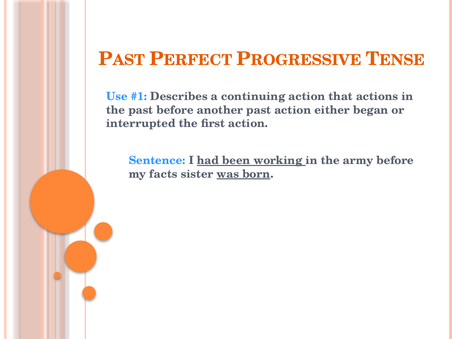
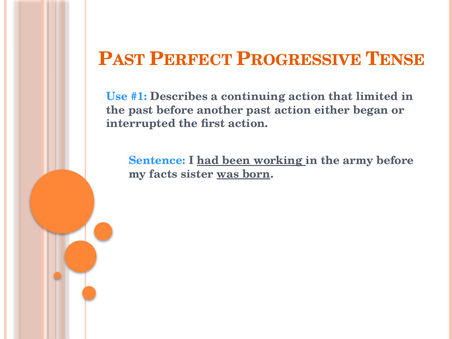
actions: actions -> limited (377, 96)
